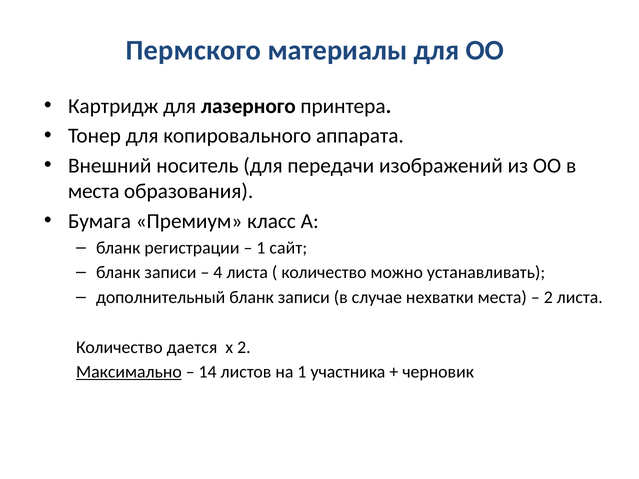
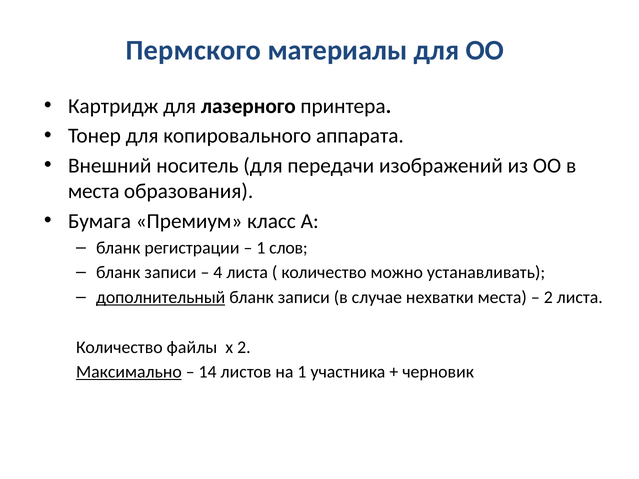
сайт: сайт -> слов (288, 248)
дополнительный underline: none -> present (161, 298)
дается: дается -> файлы (192, 347)
